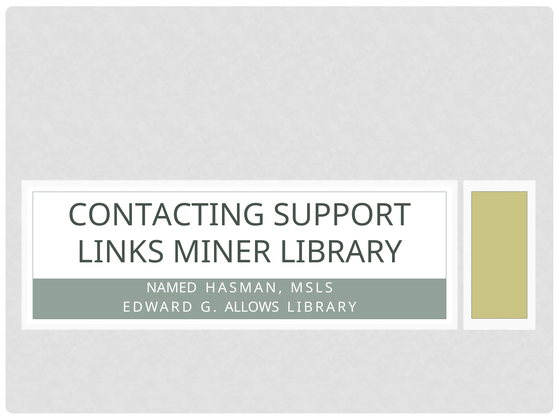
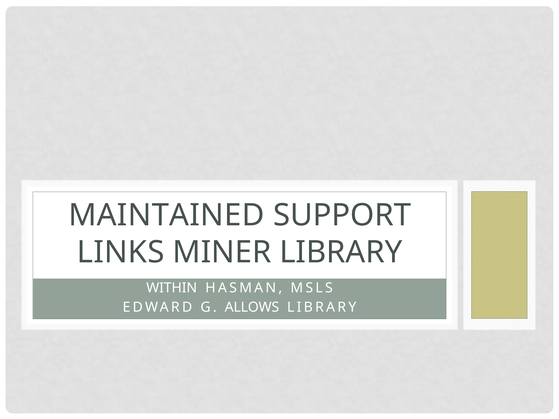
CONTACTING: CONTACTING -> MAINTAINED (166, 215)
NAMED: NAMED -> WITHIN (172, 288)
